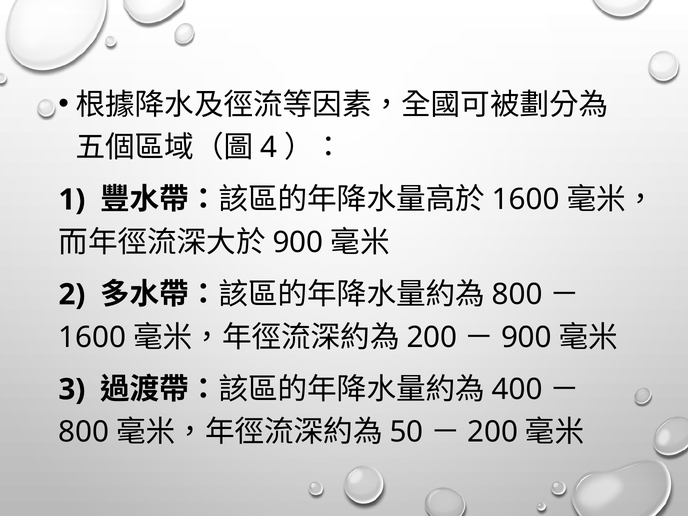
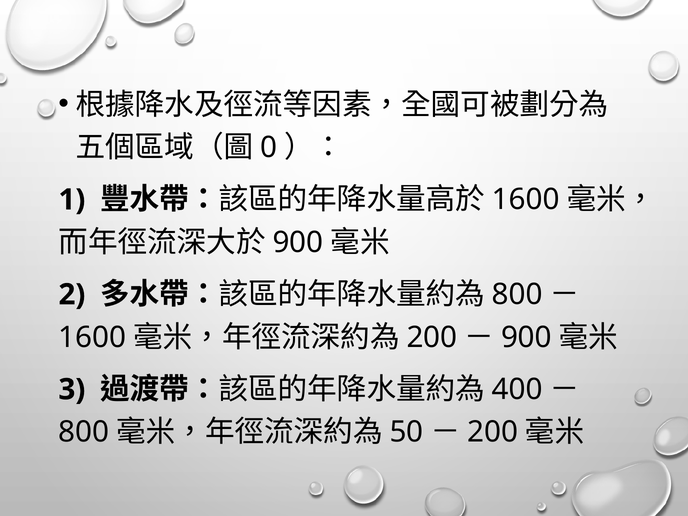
4: 4 -> 0 (269, 147)
